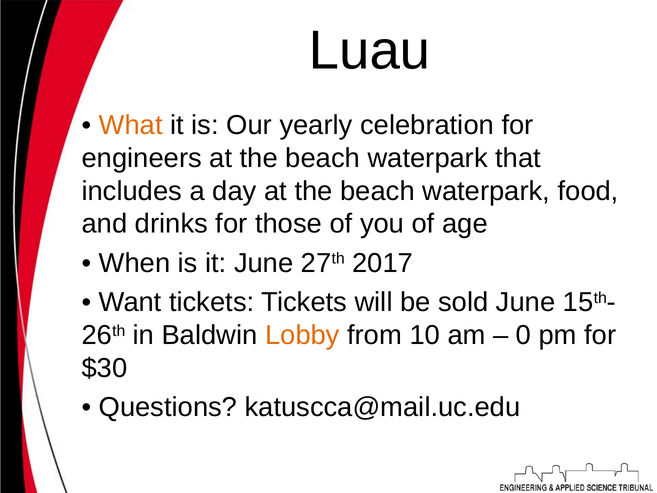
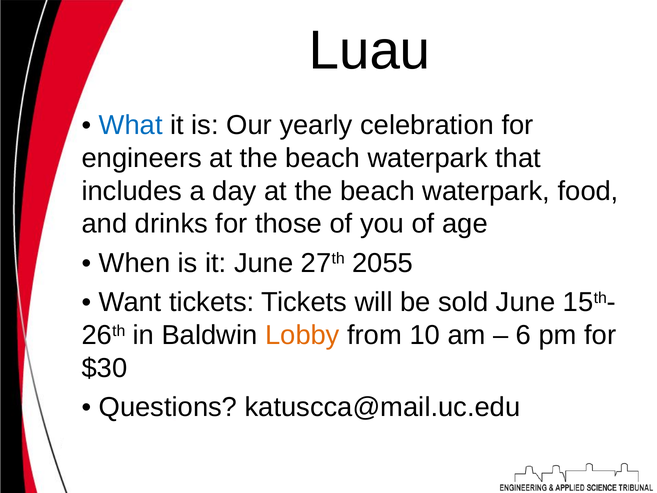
What colour: orange -> blue (131, 125)
2017: 2017 -> 2055 (383, 263)
0: 0 -> 6 (524, 335)
